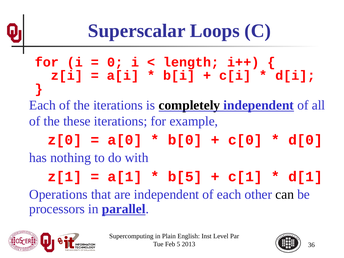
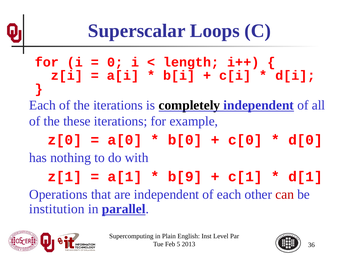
b[5: b[5 -> b[9 (185, 177)
can colour: black -> red (285, 195)
processors: processors -> institution (57, 209)
